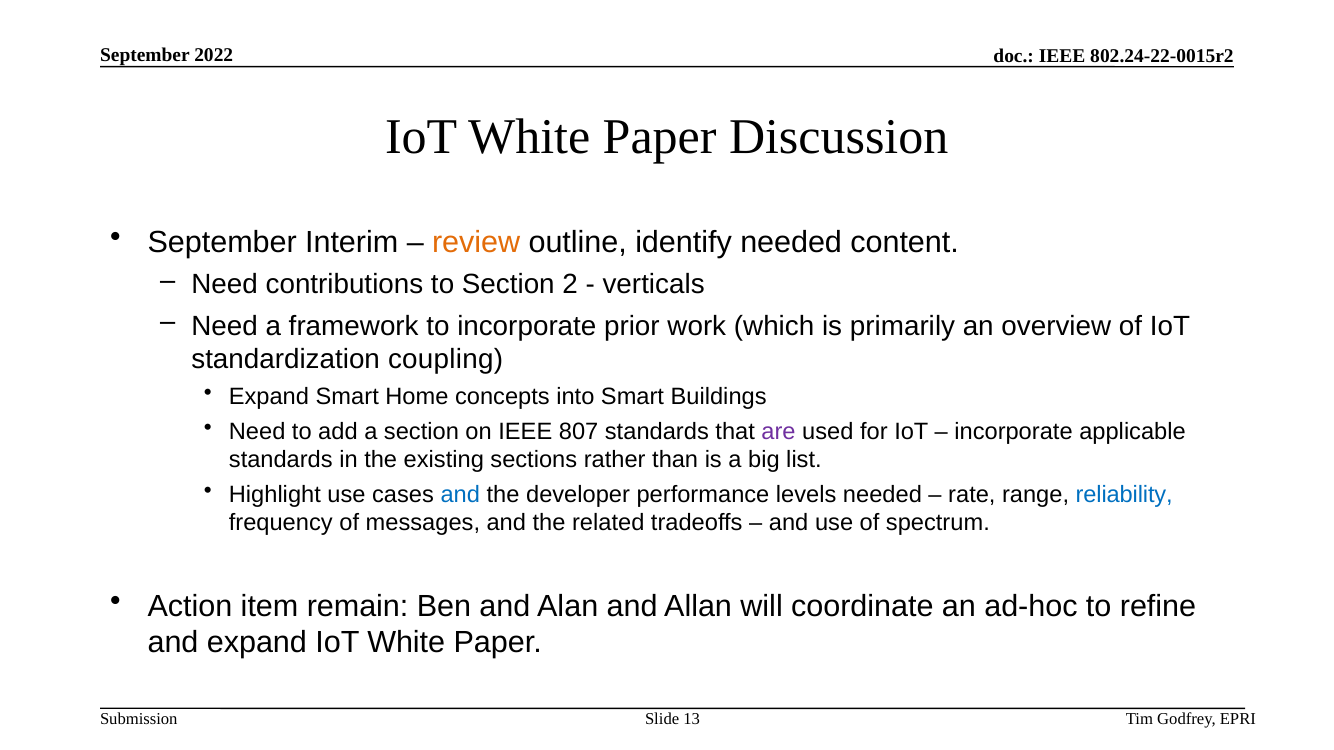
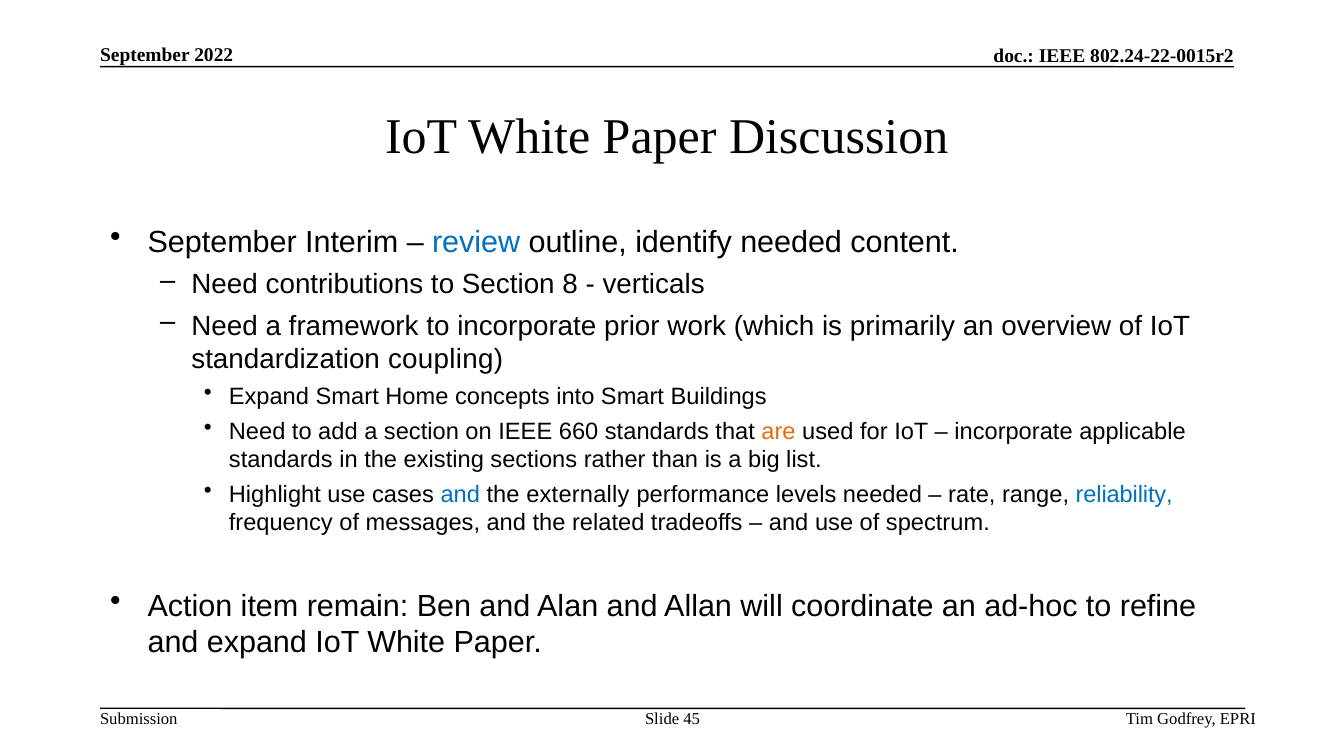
review colour: orange -> blue (476, 242)
2: 2 -> 8 (570, 285)
807: 807 -> 660 (579, 432)
are colour: purple -> orange (779, 432)
developer: developer -> externally (578, 495)
13: 13 -> 45 (692, 720)
